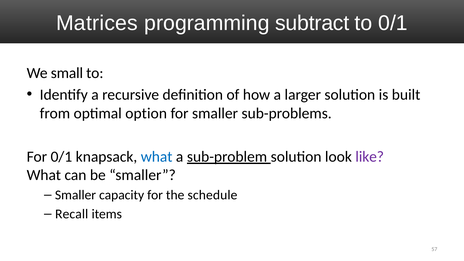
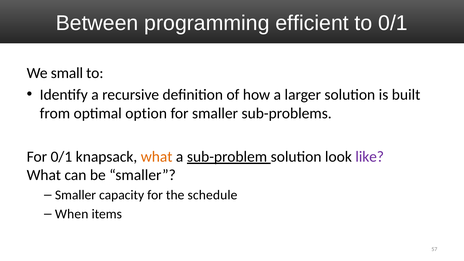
Matrices: Matrices -> Between (97, 23)
subtract: subtract -> efficient (312, 23)
what colour: blue -> orange (157, 157)
Recall: Recall -> When (72, 214)
